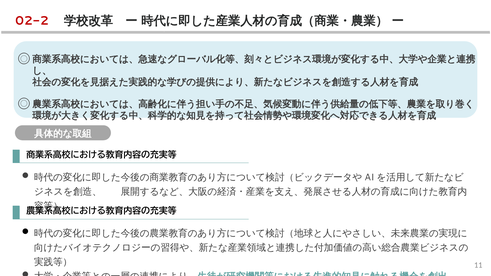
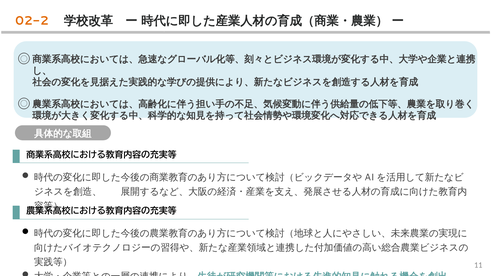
02-2 colour: red -> orange (32, 21)
